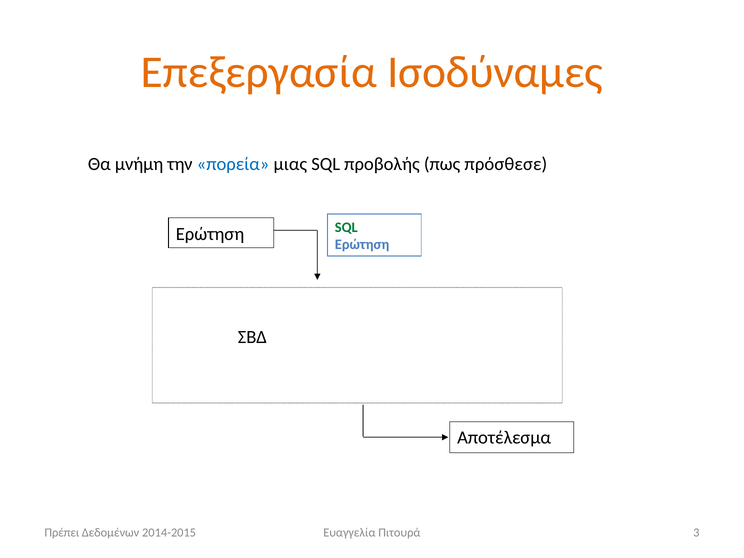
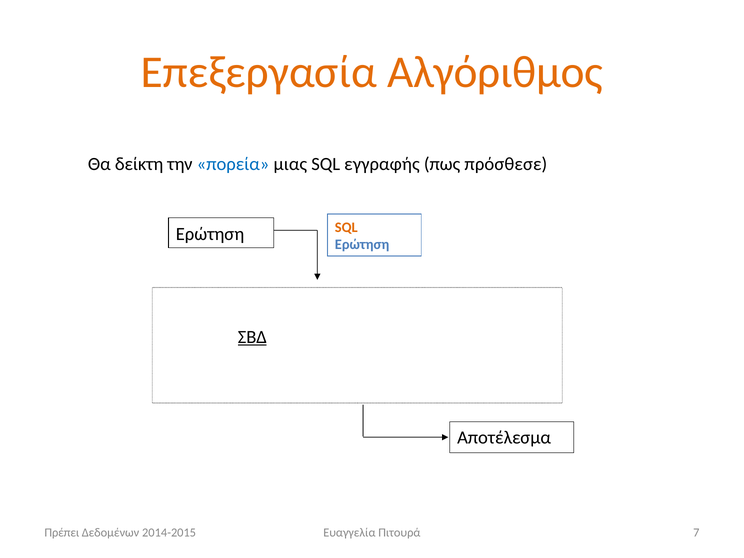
Ισοδύναμες: Ισοδύναμες -> Αλγόριθμος (495, 72)
μνήμη: μνήμη -> δείκτη (139, 164)
προβολής: προβολής -> εγγραφής (382, 164)
SQL colour: green -> orange (346, 227)
ΣΒΔ underline: none -> present (252, 337)
3: 3 -> 7 (696, 533)
